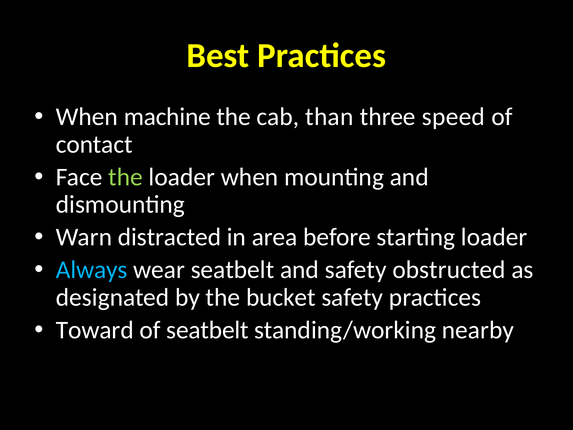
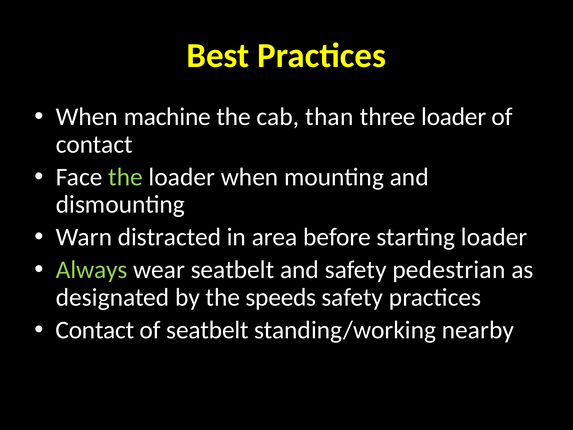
three speed: speed -> loader (454, 117)
Always colour: light blue -> light green (92, 270)
obstructed: obstructed -> pedestrian (449, 270)
bucket: bucket -> speeds (281, 297)
Toward: Toward -> Contact (95, 330)
